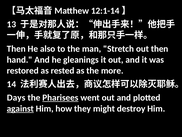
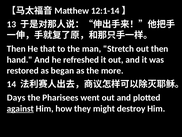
also: also -> that (48, 49)
gleanings: gleanings -> refreshed (81, 60)
rested: rested -> began (62, 70)
Pharisees underline: present -> none (60, 97)
